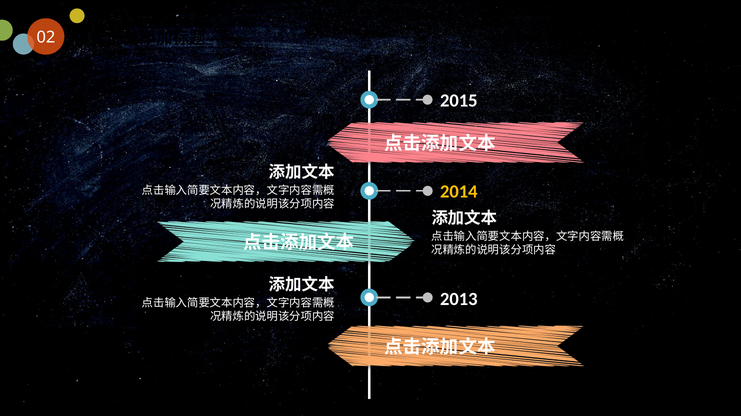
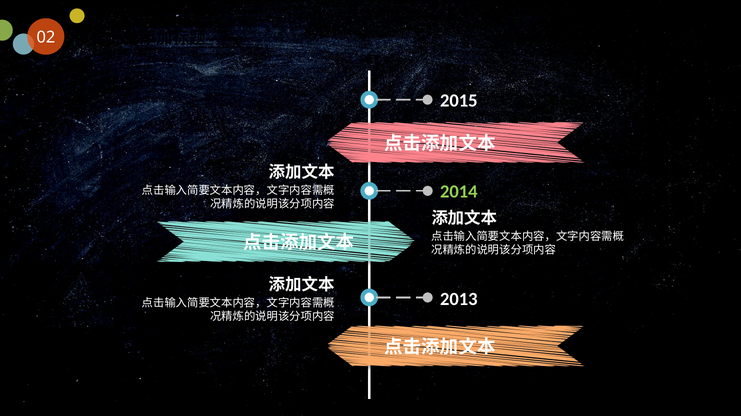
2014 colour: yellow -> light green (459, 192)
